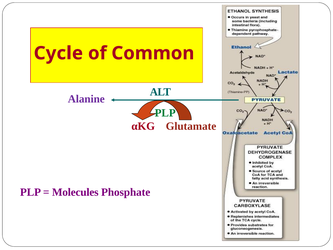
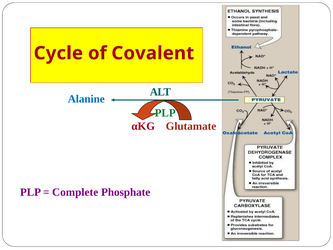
Common: Common -> Covalent (153, 53)
Alanine colour: purple -> blue (86, 99)
Molecules: Molecules -> Complete (75, 192)
